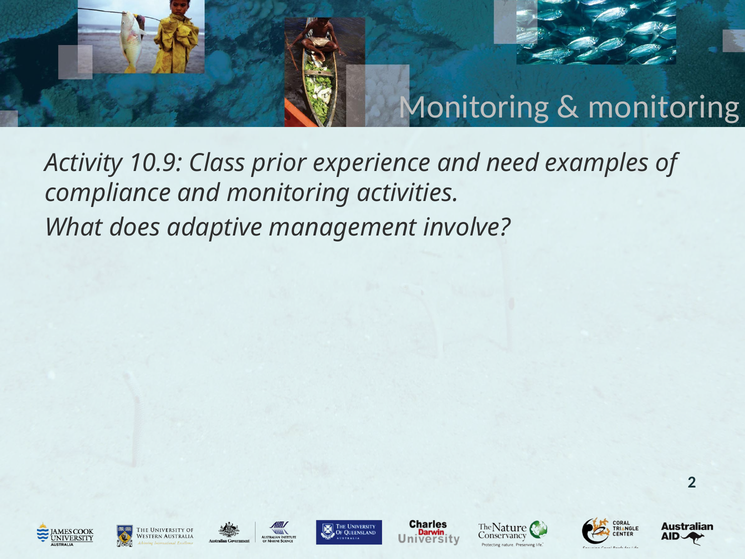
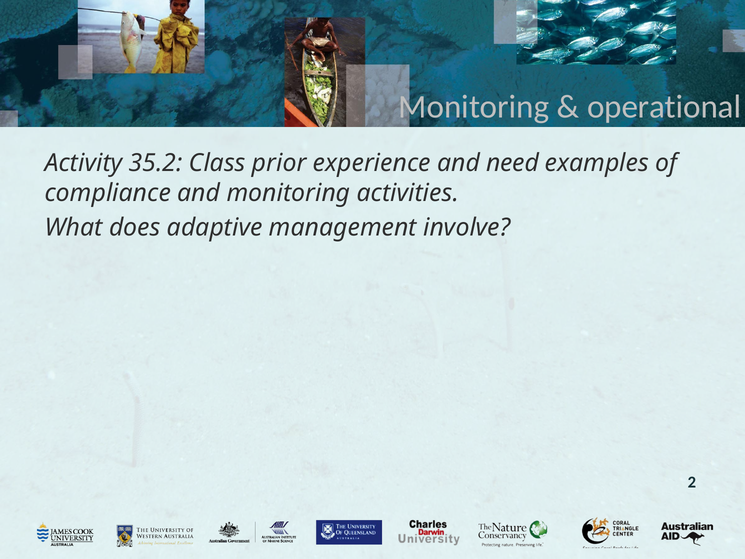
monitoring: monitoring -> operational (664, 107)
10.9: 10.9 -> 35.2 (156, 163)
